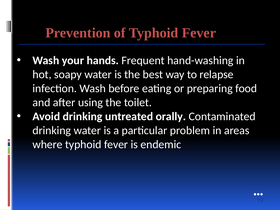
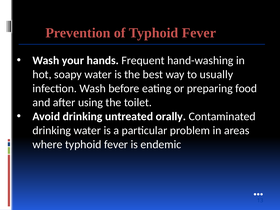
relapse: relapse -> usually (216, 75)
